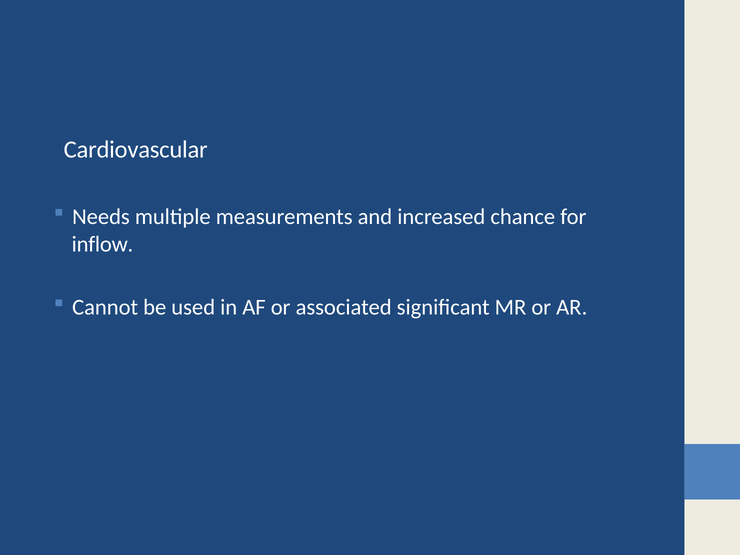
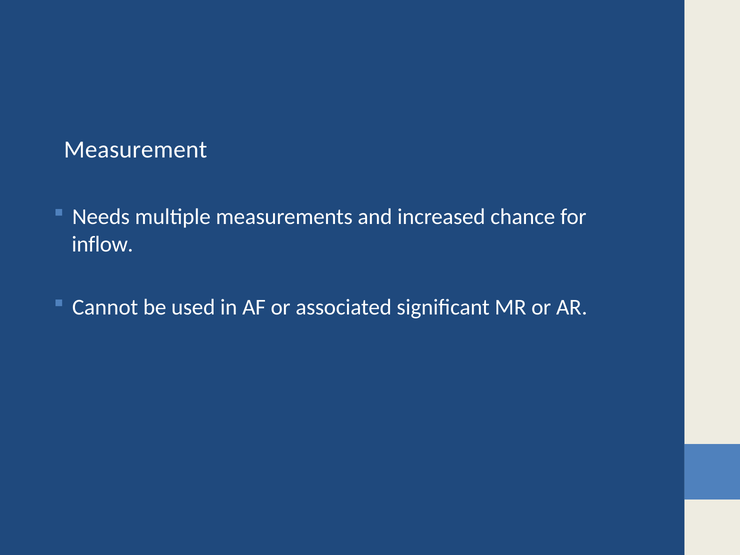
Cardiovascular: Cardiovascular -> Measurement (135, 150)
